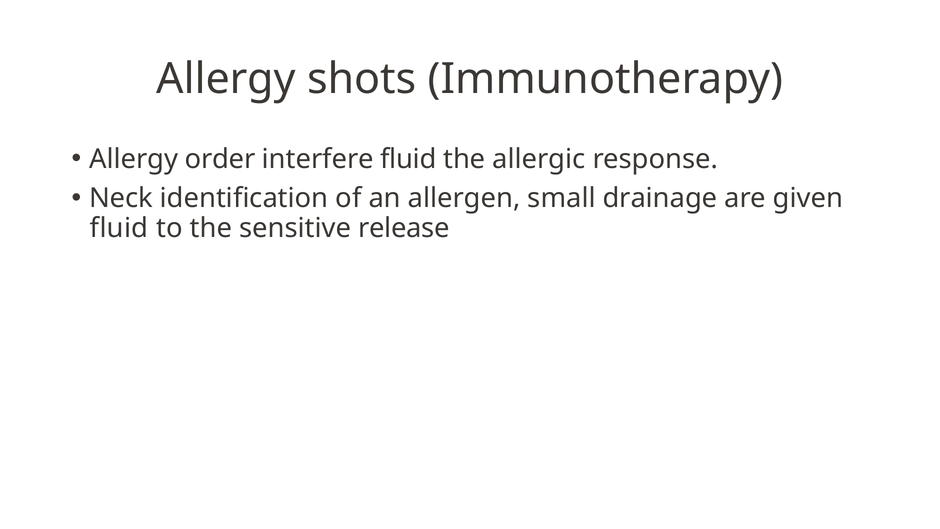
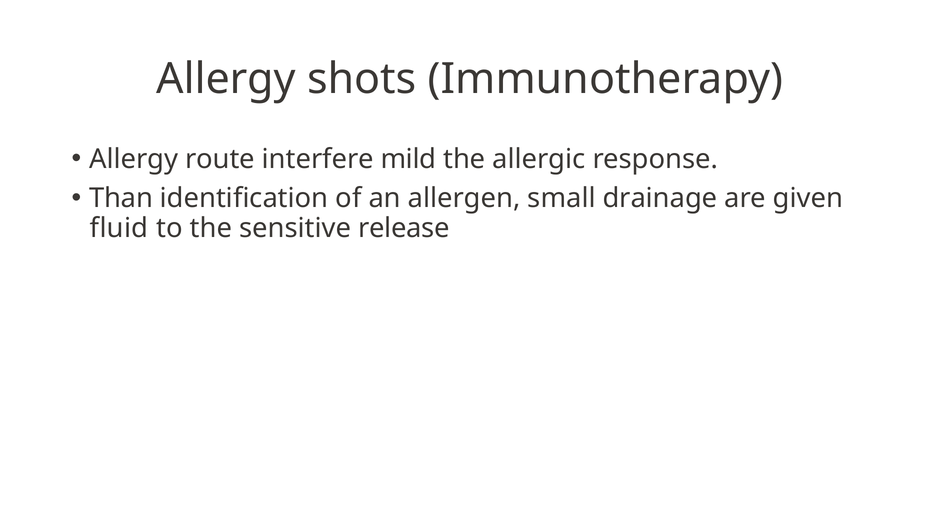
order: order -> route (220, 159)
interfere fluid: fluid -> mild (408, 159)
Neck: Neck -> Than (121, 198)
